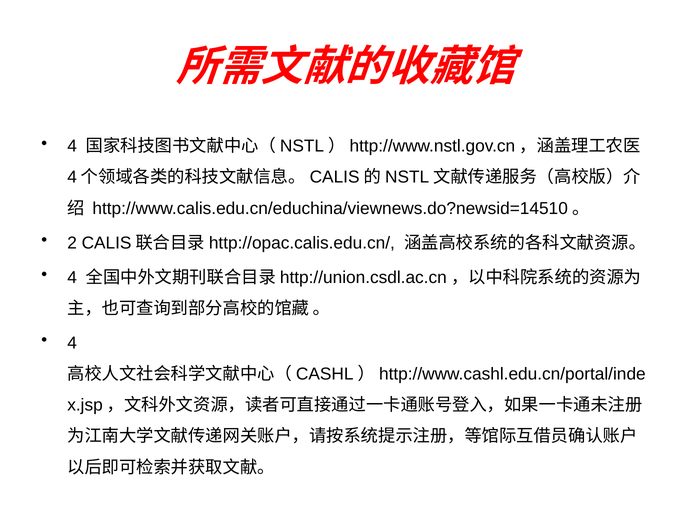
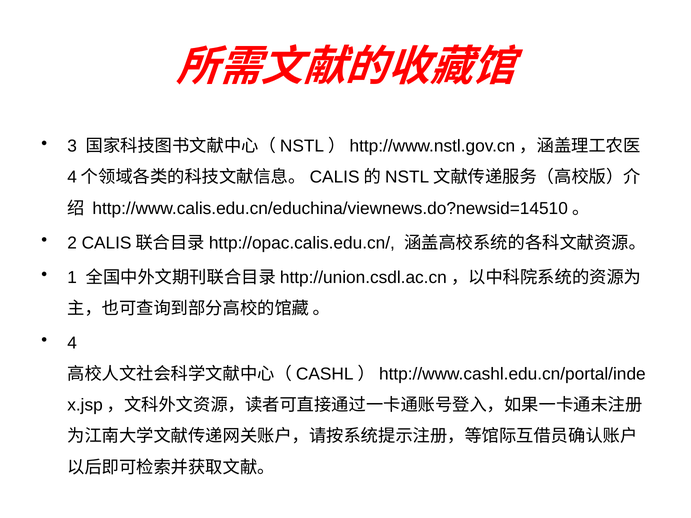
4: 4 -> 3 (72, 146)
4: 4 -> 1 (72, 278)
